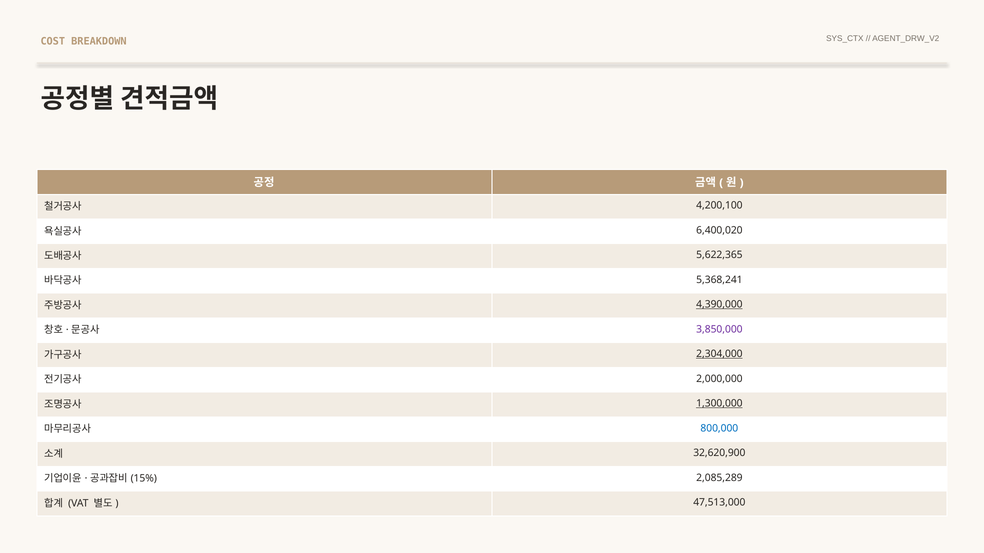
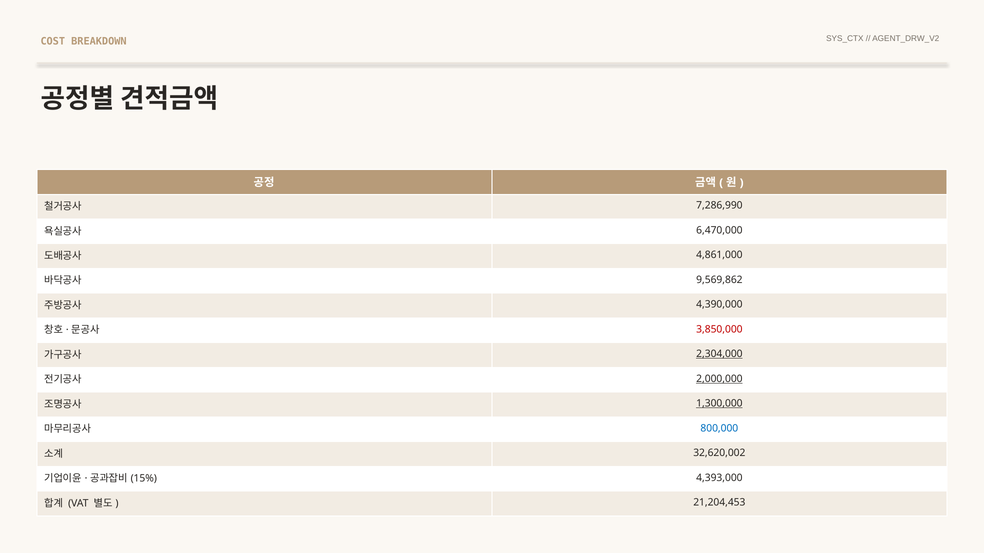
4,200,100: 4,200,100 -> 7,286,990 (719, 206)
6,400,020: 6,400,020 -> 6,470,000 (719, 231)
5,622,365: 5,622,365 -> 4,861,000 (719, 255)
5,368,241: 5,368,241 -> 9,569,862 (719, 280)
4,390,000 underline: present -> none (719, 305)
3,850,000 colour: purple -> red (719, 330)
2,000,000 underline: none -> present (719, 379)
32,620,900: 32,620,900 -> 32,620,002 (719, 453)
2,085,289: 2,085,289 -> 4,393,000 (719, 478)
47,513,000: 47,513,000 -> 21,204,453 (719, 503)
